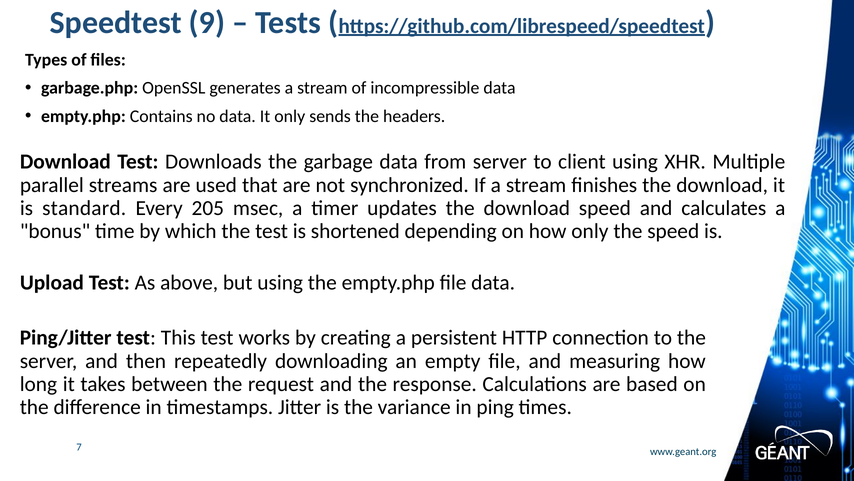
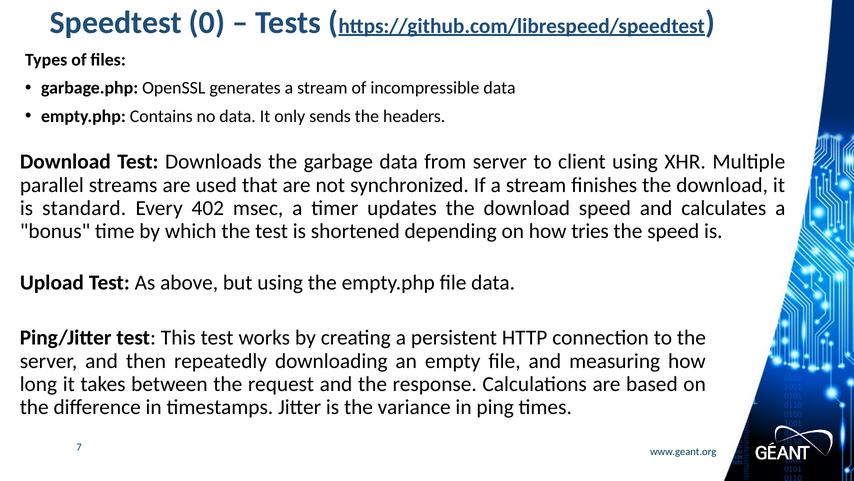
9: 9 -> 0 (207, 22)
205: 205 -> 402 (208, 208)
how only: only -> tries (590, 231)
